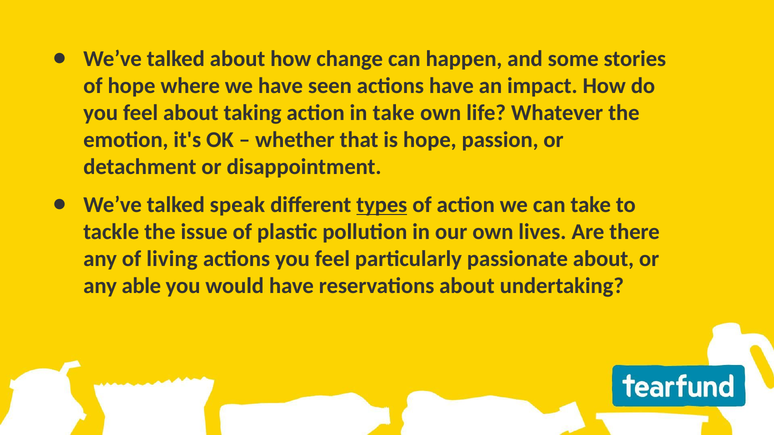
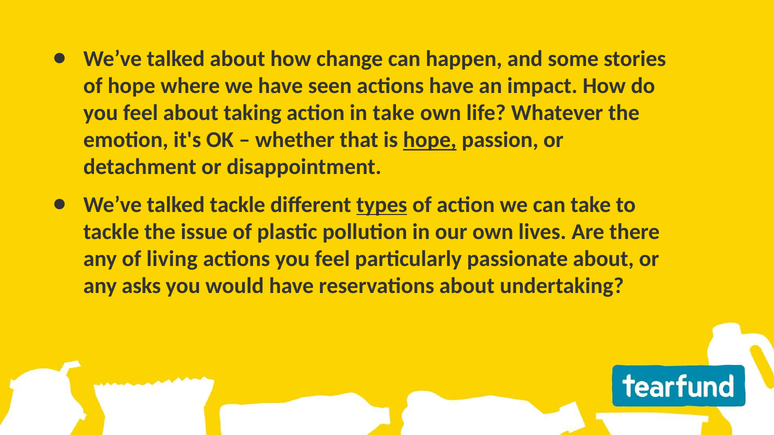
hope underline: none -> present (430, 140)
talked speak: speak -> tackle (238, 205)
able: able -> asks (141, 286)
